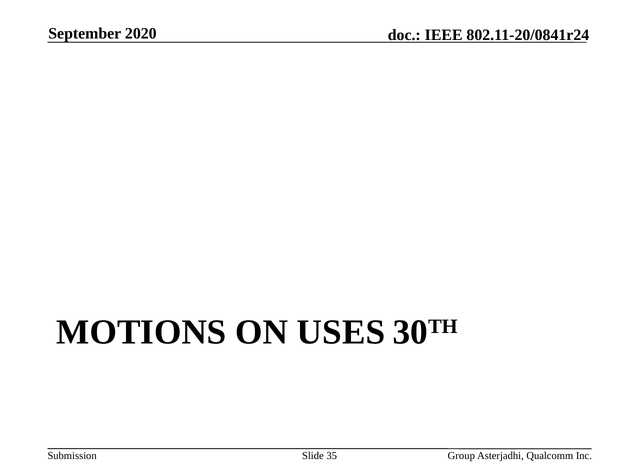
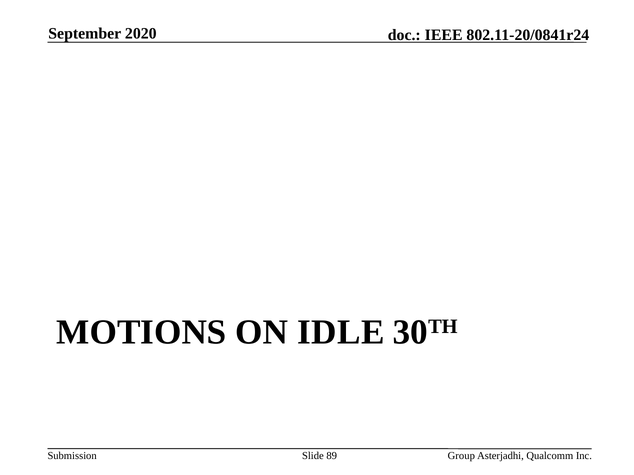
USES: USES -> IDLE (341, 332)
35: 35 -> 89 (332, 456)
